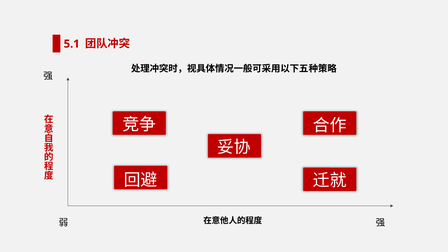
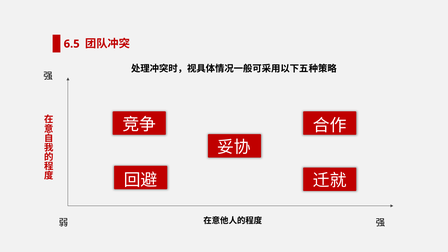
5.1: 5.1 -> 6.5 (72, 44)
